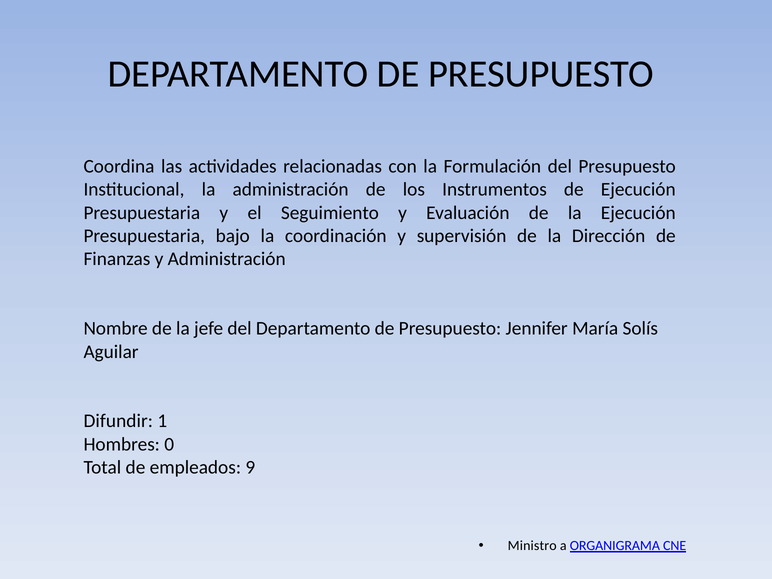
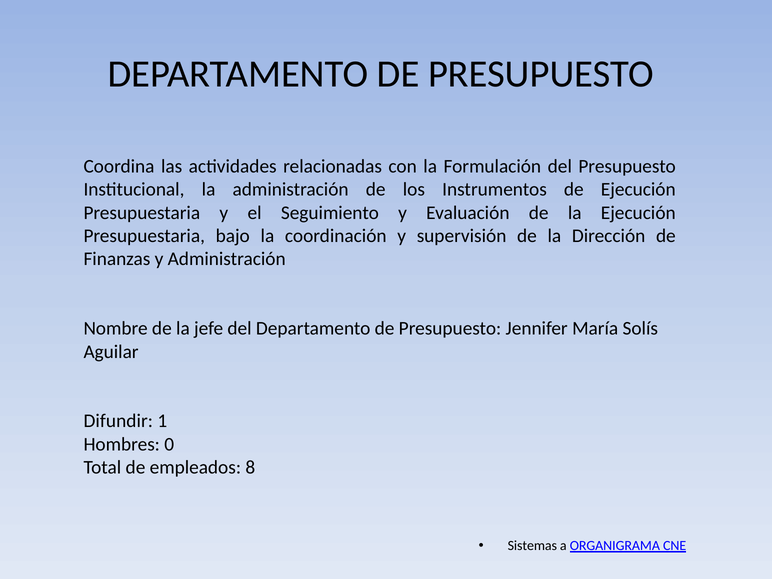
9: 9 -> 8 (250, 467)
Ministro: Ministro -> Sistemas (532, 546)
